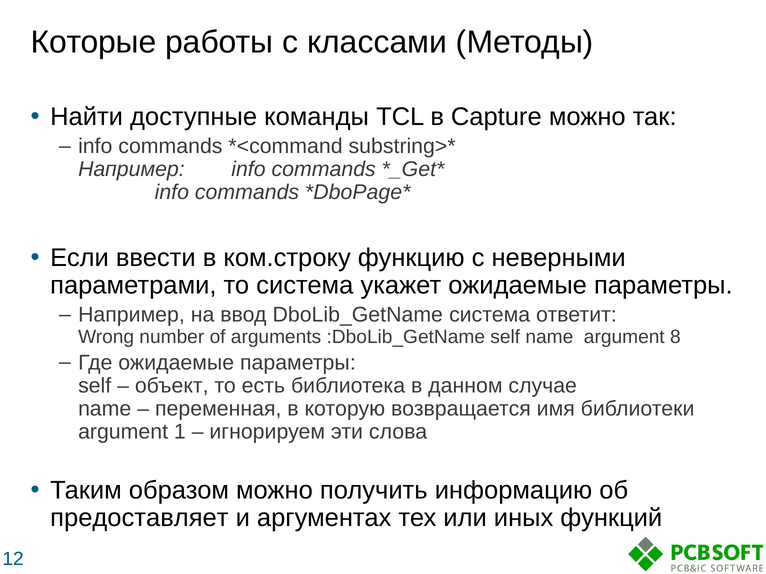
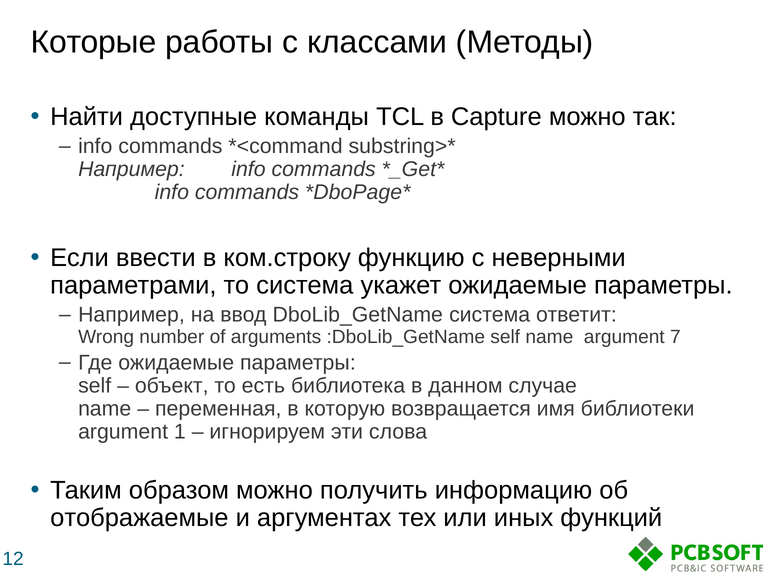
8: 8 -> 7 (675, 337)
предоставляет: предоставляет -> отображаемые (139, 519)
